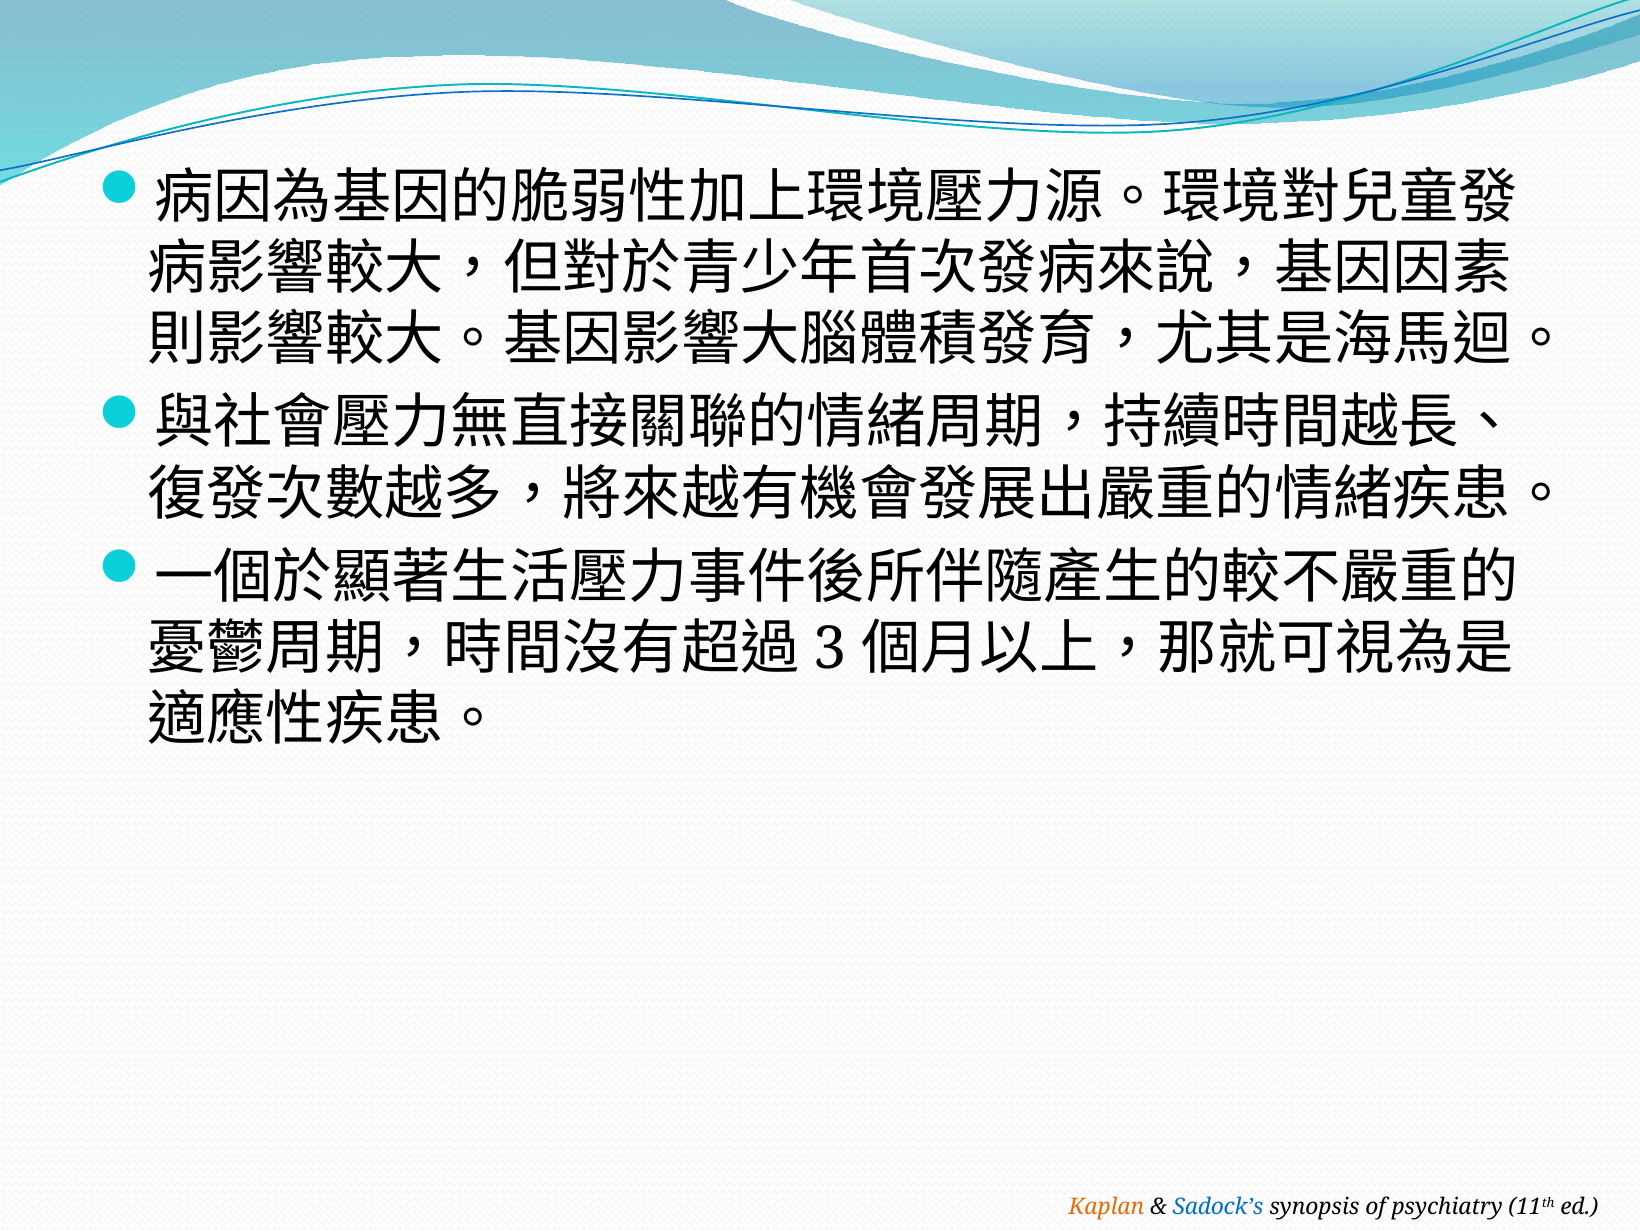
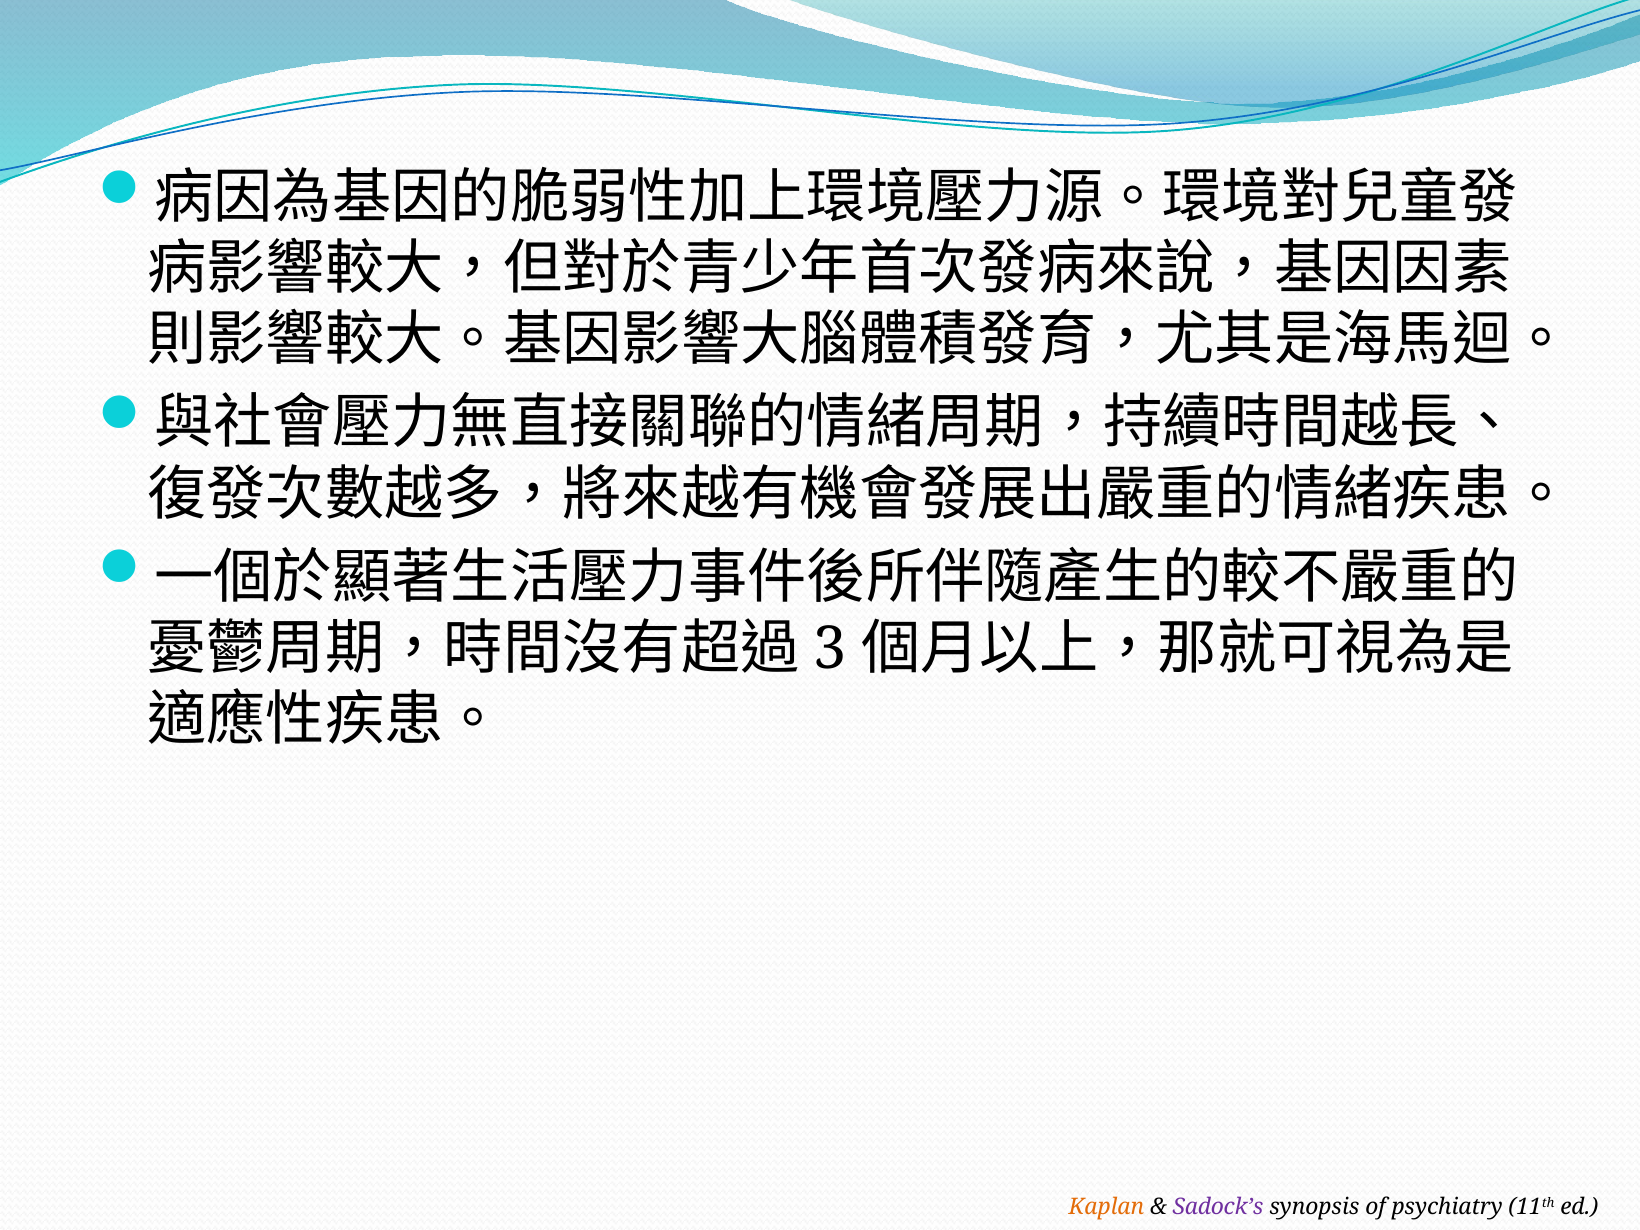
Sadock’s colour: blue -> purple (1218, 1207)
